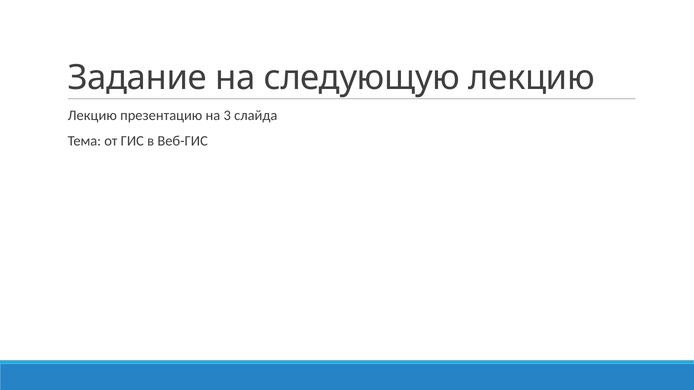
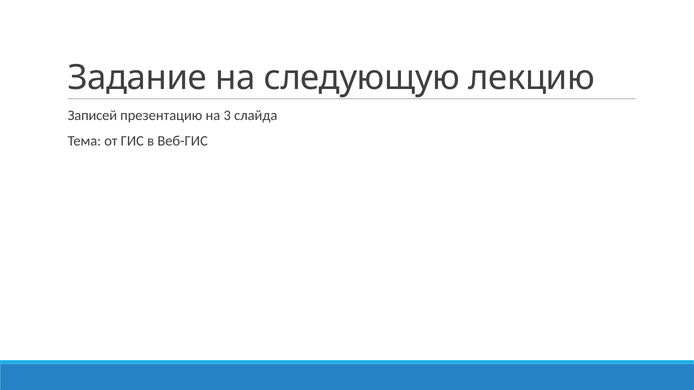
Лекцию: Лекцию -> Записей (92, 115)
